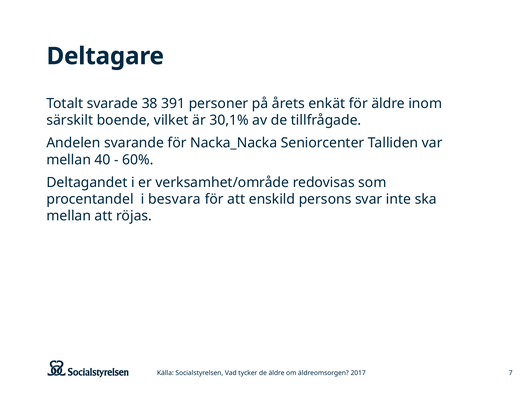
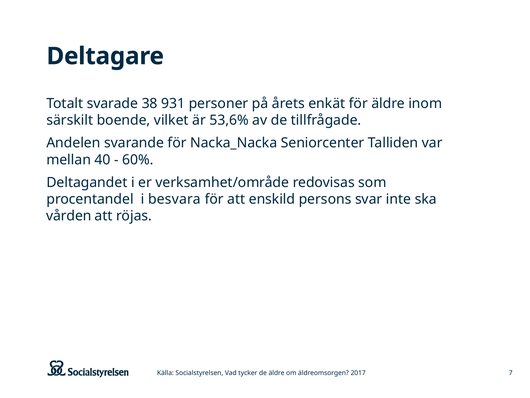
391: 391 -> 931 (173, 103)
30,1%: 30,1% -> 53,6% (229, 120)
mellan: mellan -> vården (69, 216)
